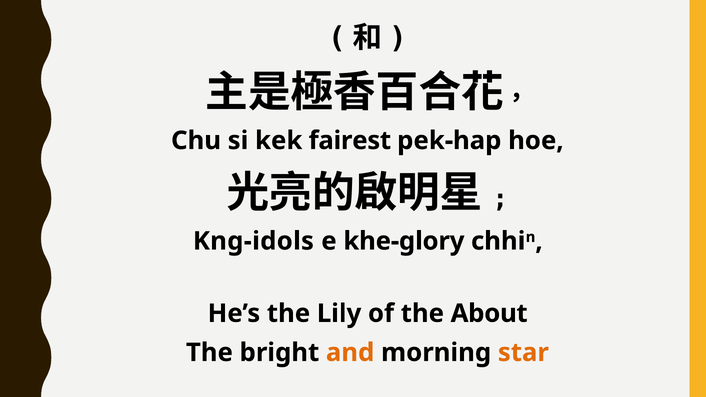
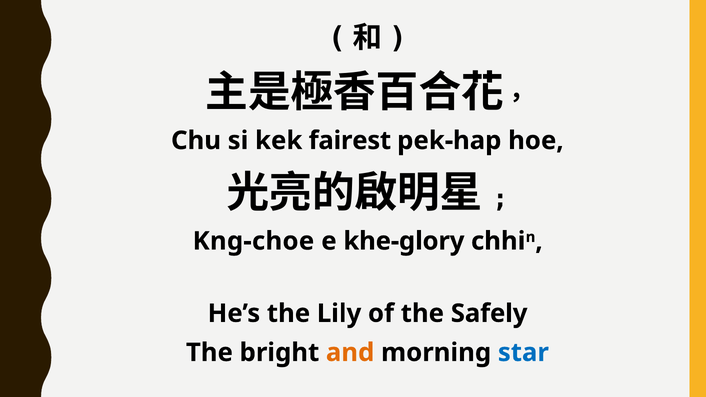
Kng-idols: Kng-idols -> Kng-choe (253, 241)
About: About -> Safely (489, 313)
star colour: orange -> blue (523, 353)
